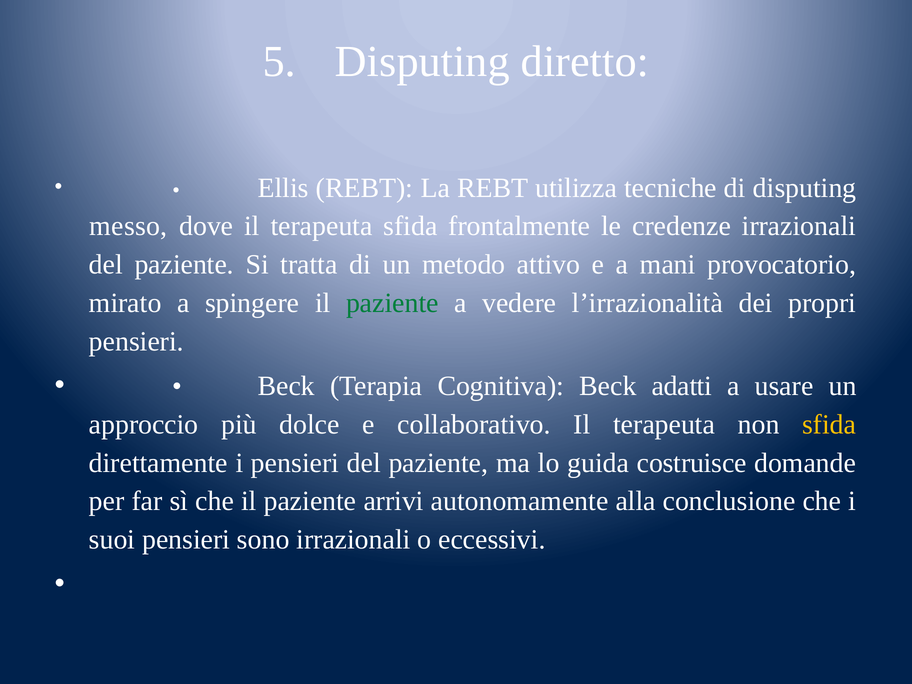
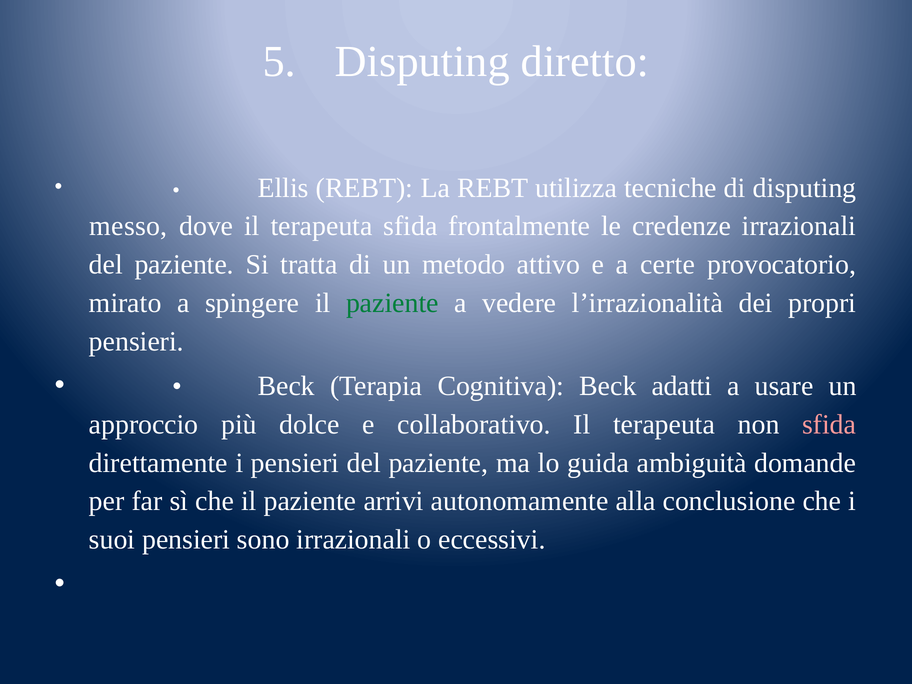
mani: mani -> certe (668, 265)
sfida colour: yellow -> pink (829, 424)
costruisce: costruisce -> ambiguità (692, 463)
